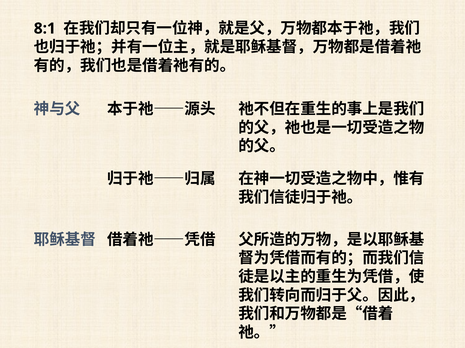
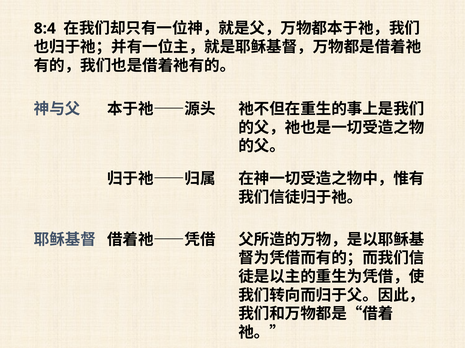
8:1: 8:1 -> 8:4 (45, 29)
